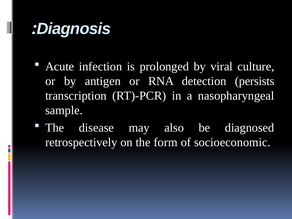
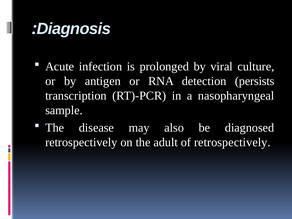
form: form -> adult (166, 142)
of socioeconomic: socioeconomic -> retrospectively (232, 142)
